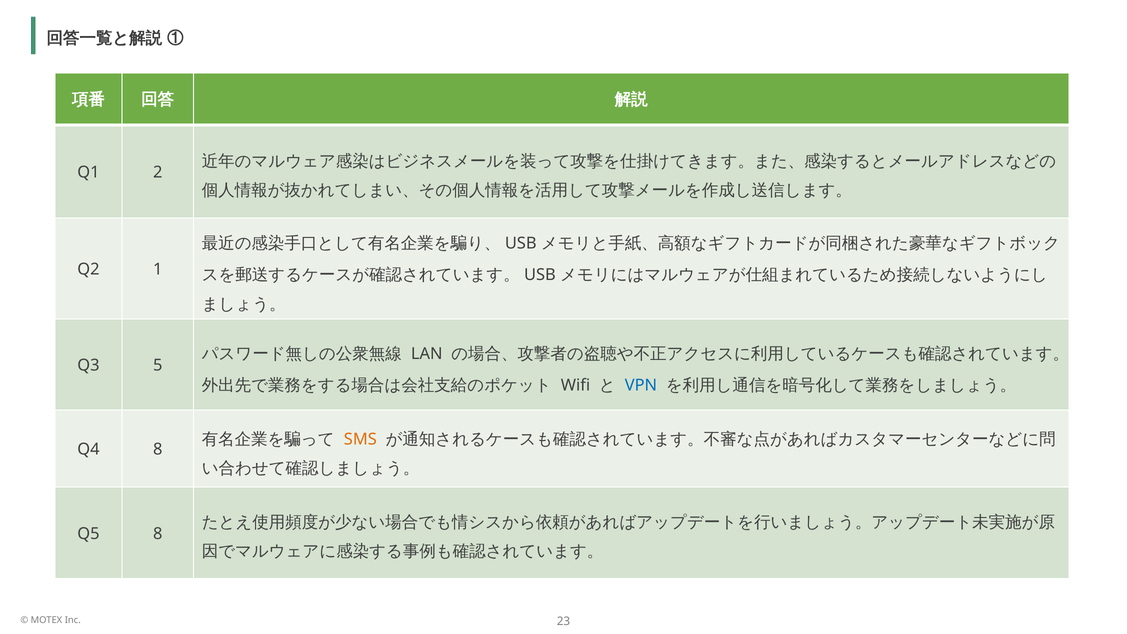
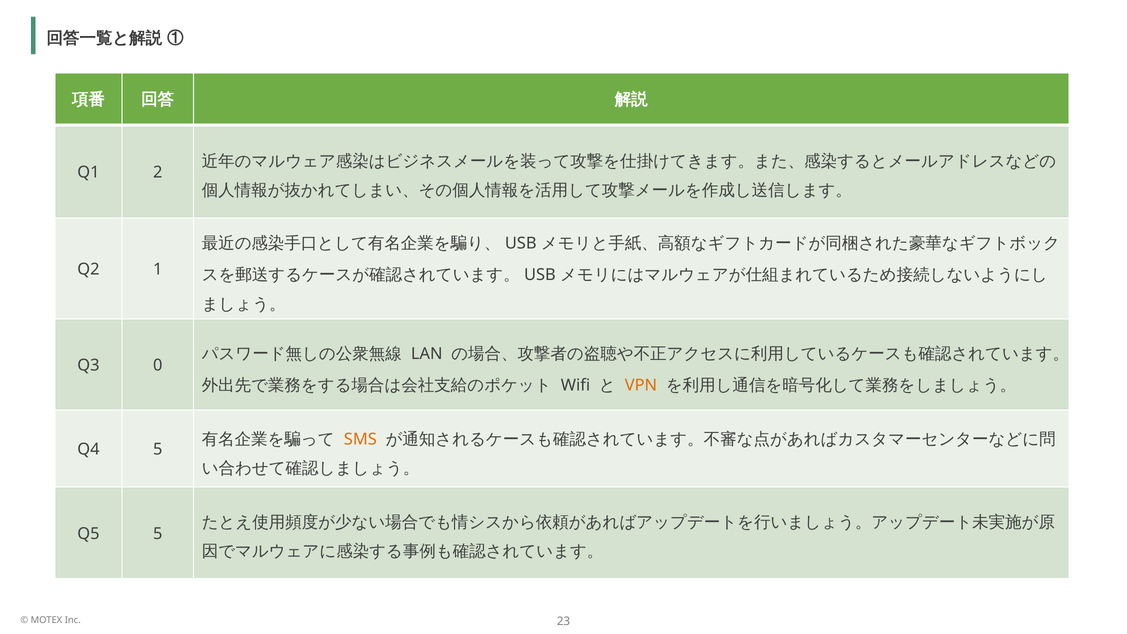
5: 5 -> 0 (158, 365)
VPN colour: blue -> orange (641, 385)
Q4 8: 8 -> 5 (158, 449)
Q5 8: 8 -> 5 (158, 534)
